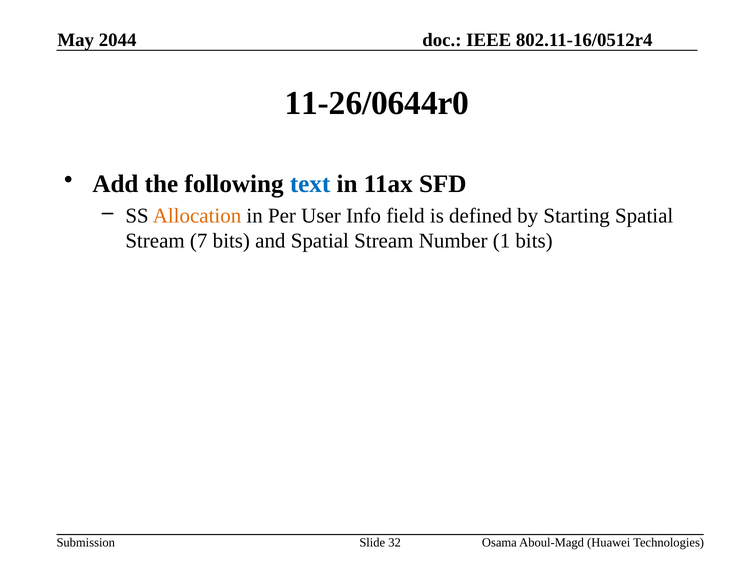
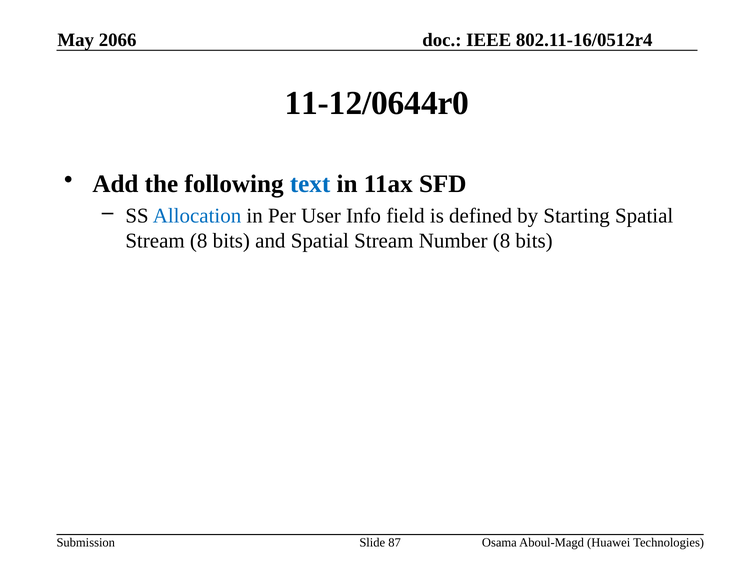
2044: 2044 -> 2066 (118, 40)
11-26/0644r0: 11-26/0644r0 -> 11-12/0644r0 (377, 103)
Allocation colour: orange -> blue (197, 216)
Stream 7: 7 -> 8 (199, 241)
Number 1: 1 -> 8 (501, 241)
32: 32 -> 87 (395, 542)
